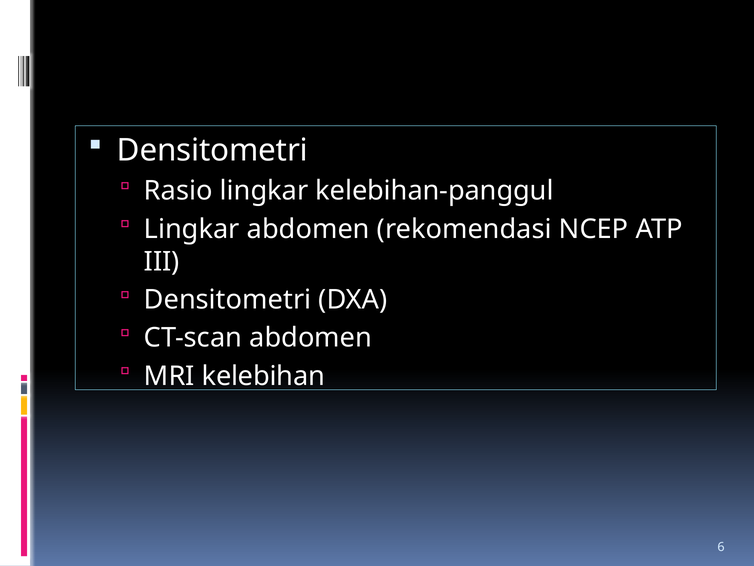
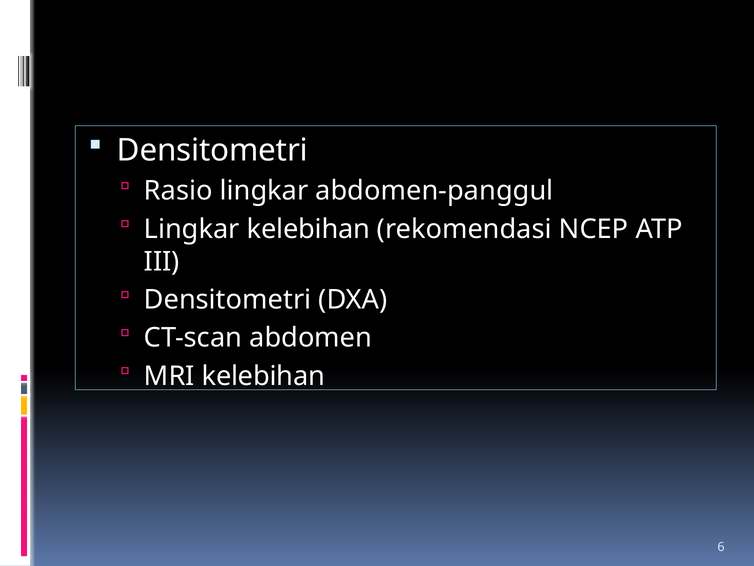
kelebihan-panggul: kelebihan-panggul -> abdomen-panggul (434, 191)
Lingkar abdomen: abdomen -> kelebihan (308, 229)
